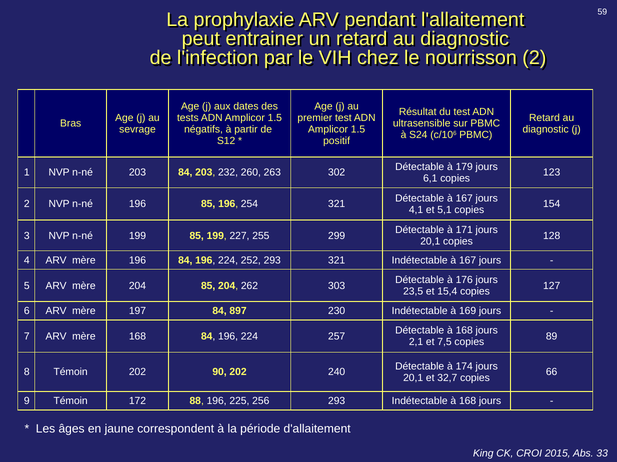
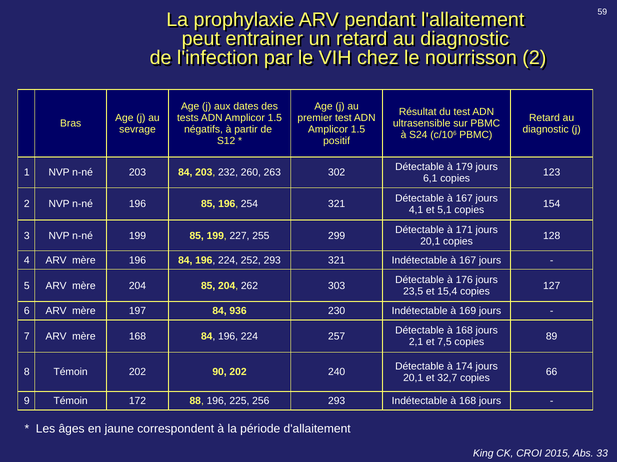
897: 897 -> 936 (238, 311)
